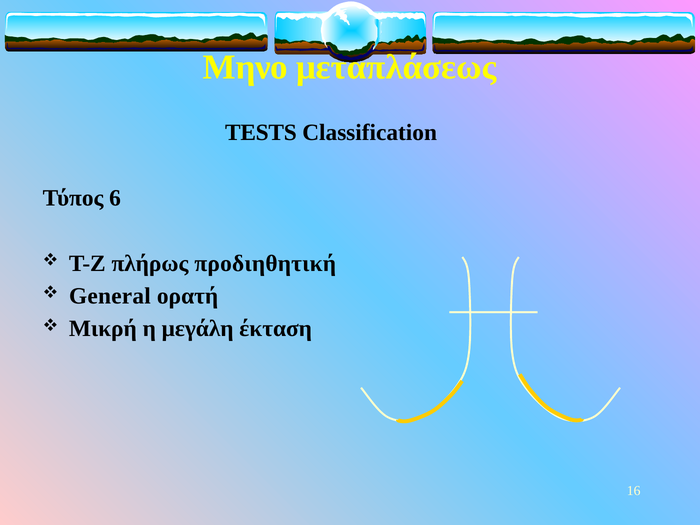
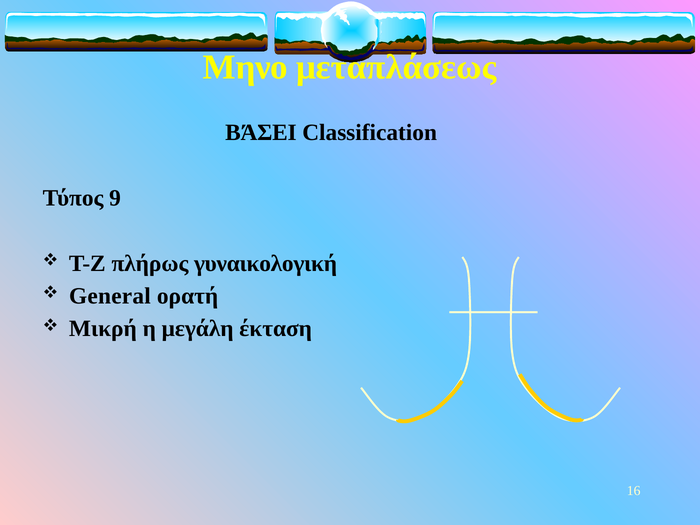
TESTS: TESTS -> ΒΆΣΕΙ (261, 133)
6: 6 -> 9 (115, 198)
προδιηθητική: προδιηθητική -> γυναικολογική (266, 263)
